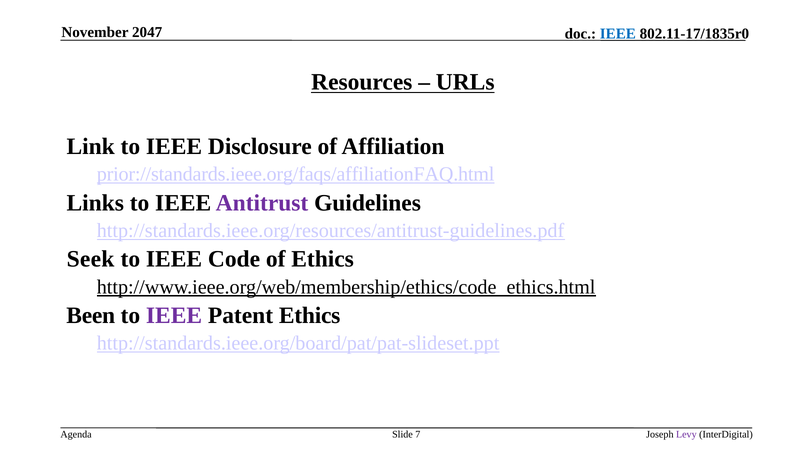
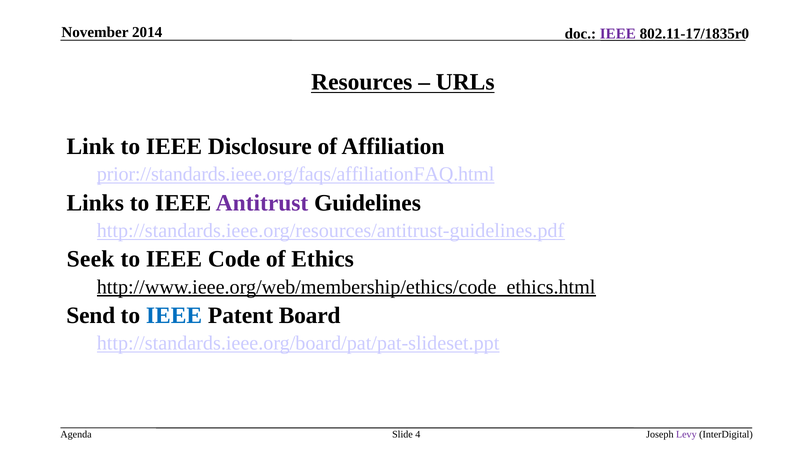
2047: 2047 -> 2014 (147, 32)
IEEE colour: blue -> purple (618, 34)
Been: Been -> Send (91, 316)
IEEE colour: purple -> blue (174, 316)
Patent Ethics: Ethics -> Board (310, 316)
7: 7 -> 4 (418, 435)
